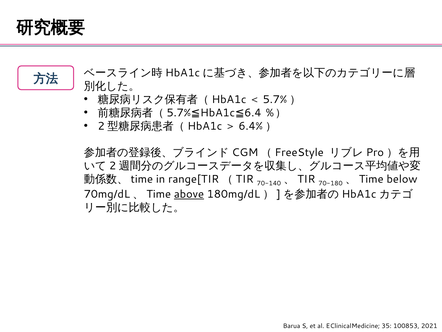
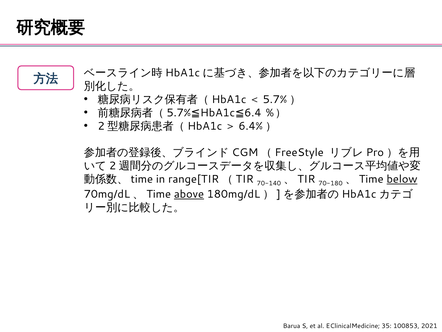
below underline: none -> present (402, 179)
